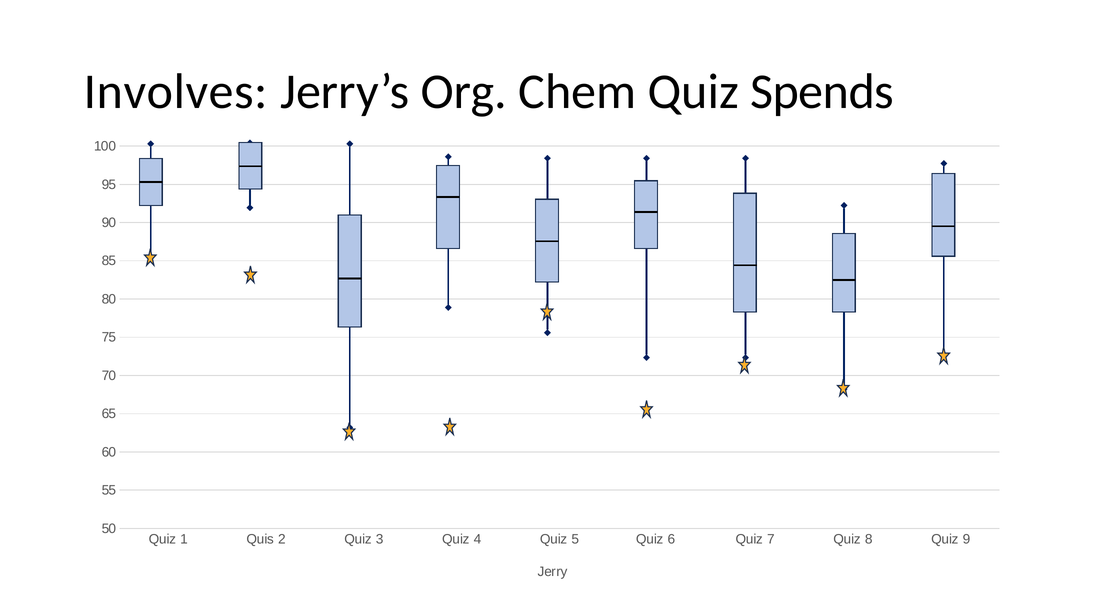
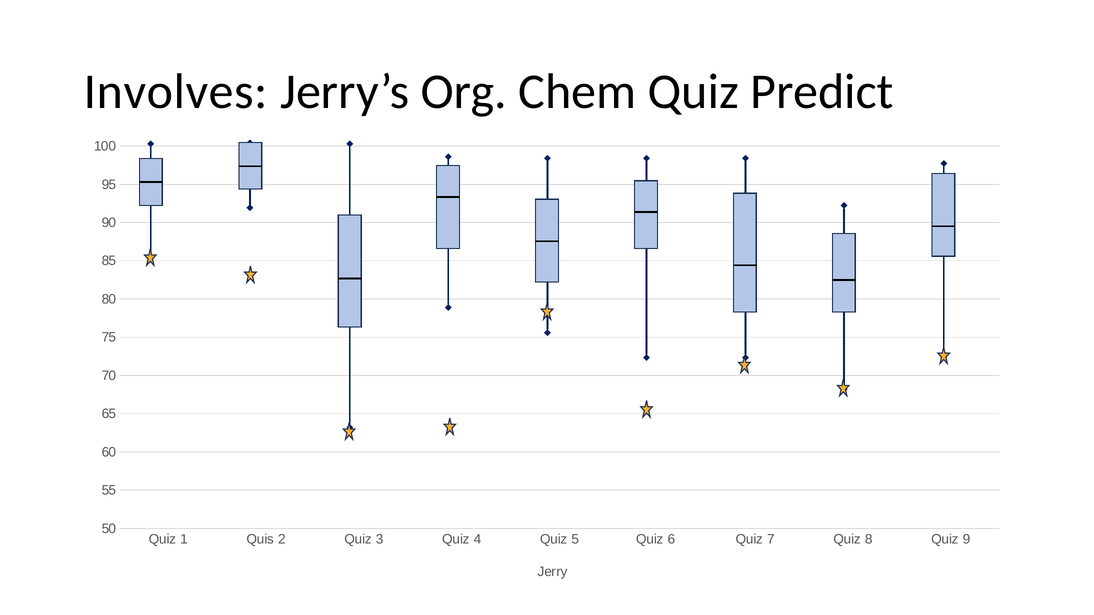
Spends: Spends -> Predict (822, 92)
